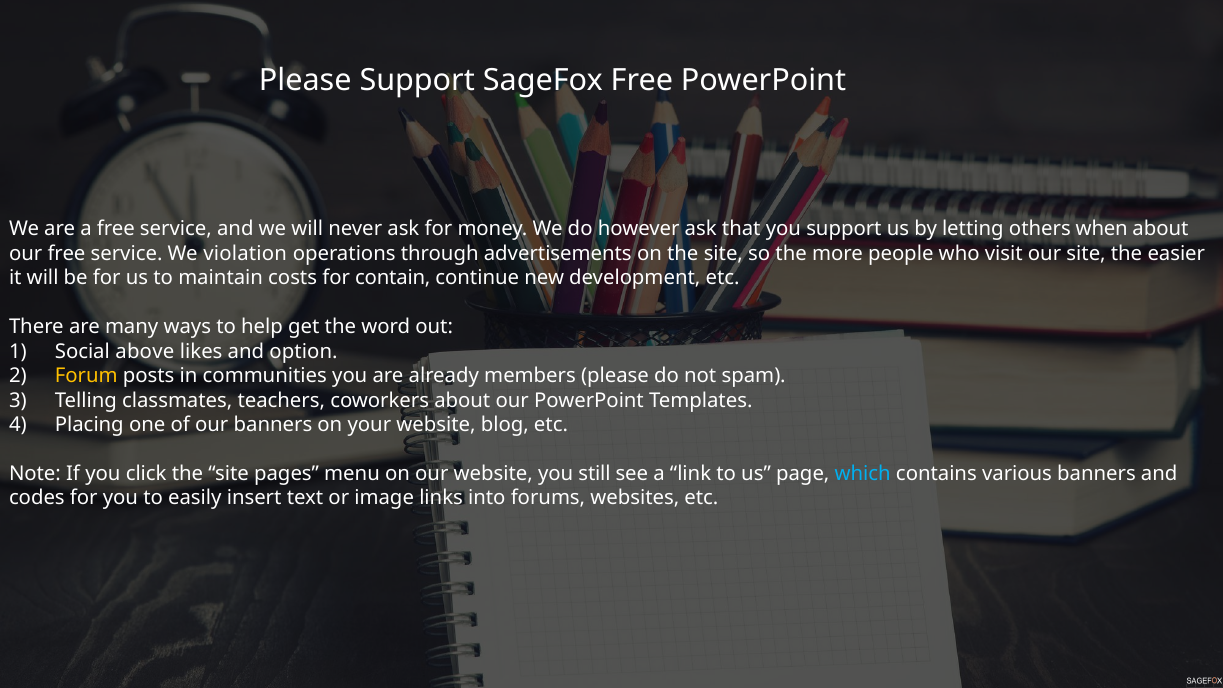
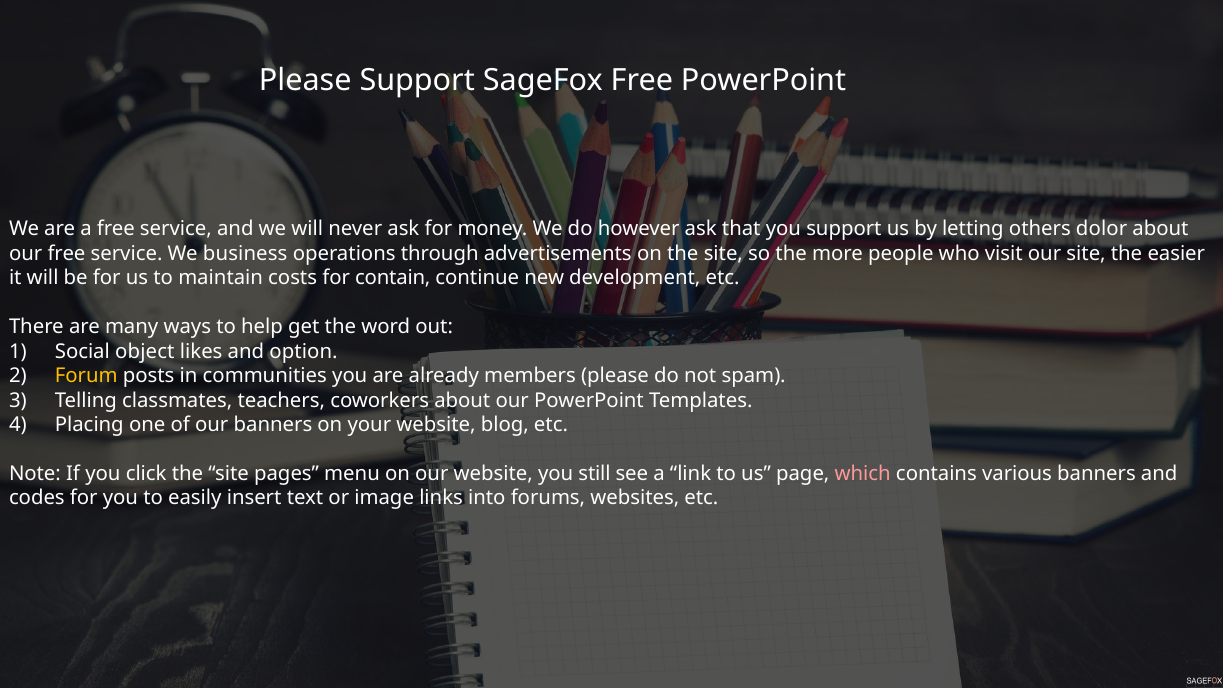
when: when -> dolor (1102, 229)
violation: violation -> business (245, 254)
above: above -> object (145, 351)
which colour: light blue -> pink (863, 474)
